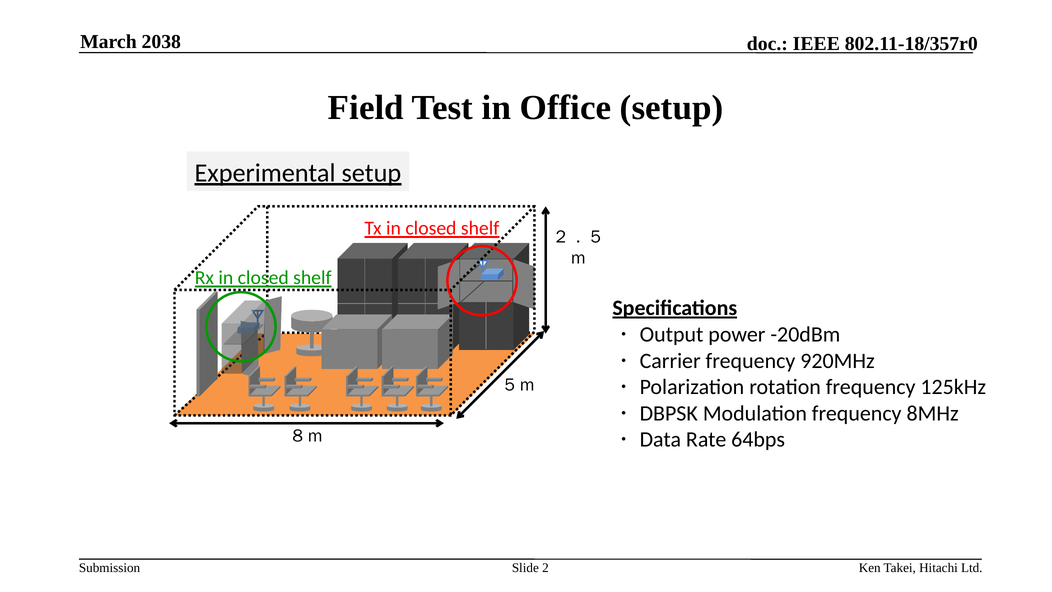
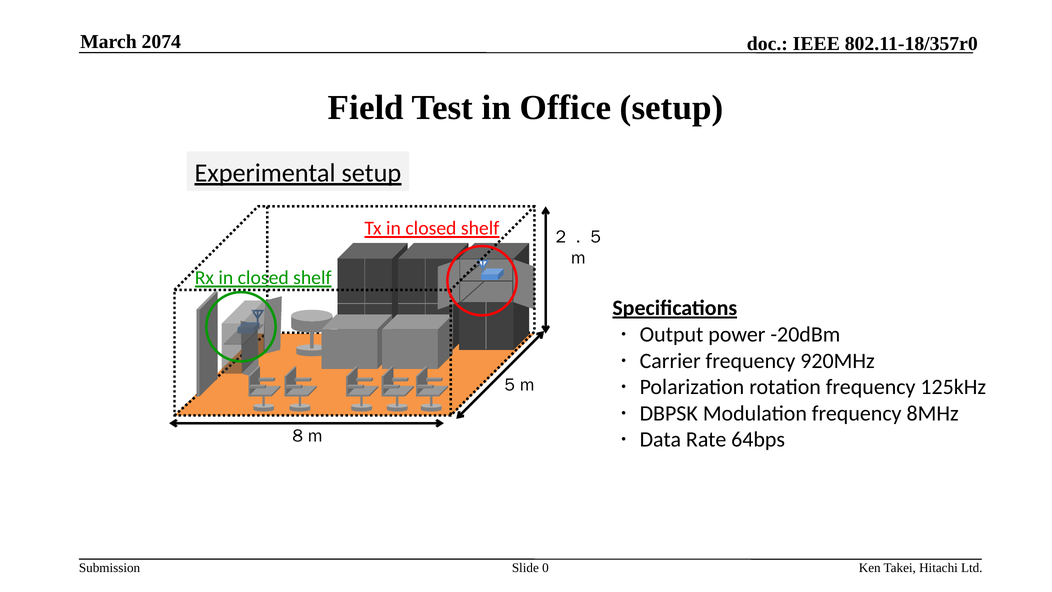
2038: 2038 -> 2074 (161, 42)
2: 2 -> 0 (545, 568)
